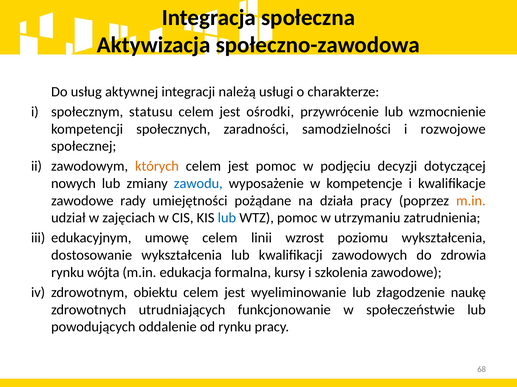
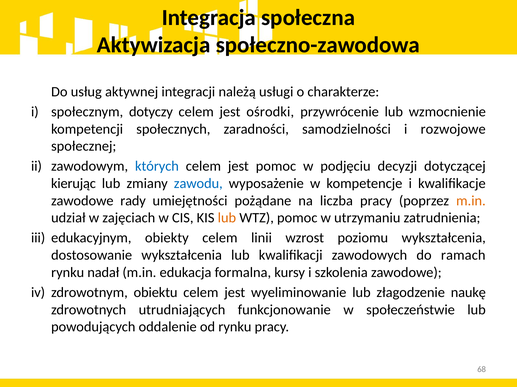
statusu: statusu -> dotyczy (151, 112)
których colour: orange -> blue (157, 167)
nowych: nowych -> kierując (73, 184)
działa: działa -> liczba (336, 201)
lub colour: blue -> orange (227, 218)
umowę: umowę -> obiekty (167, 238)
zdrowia: zdrowia -> ramach (463, 256)
wójta: wójta -> nadał (103, 273)
